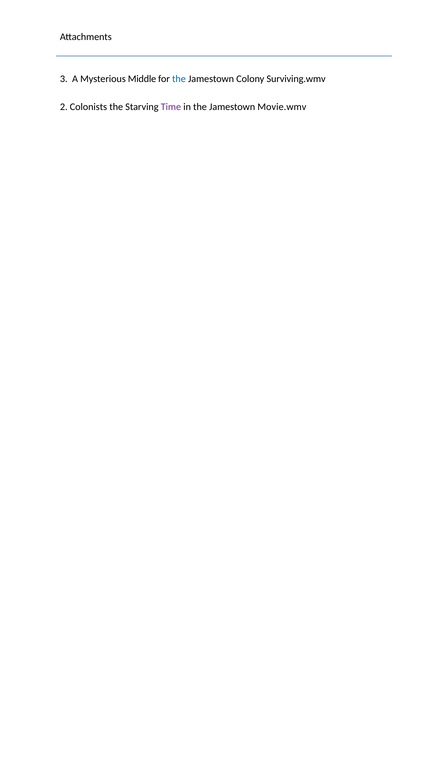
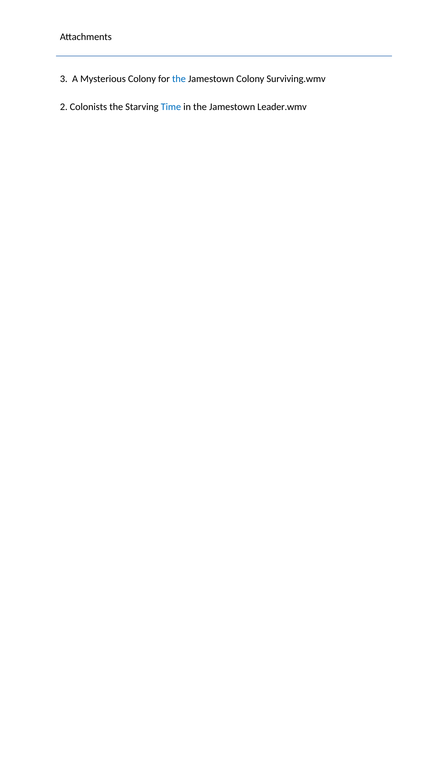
Mysterious Middle: Middle -> Colony (142, 79)
Time colour: purple -> blue (171, 107)
Movie.wmv: Movie.wmv -> Leader.wmv (282, 107)
